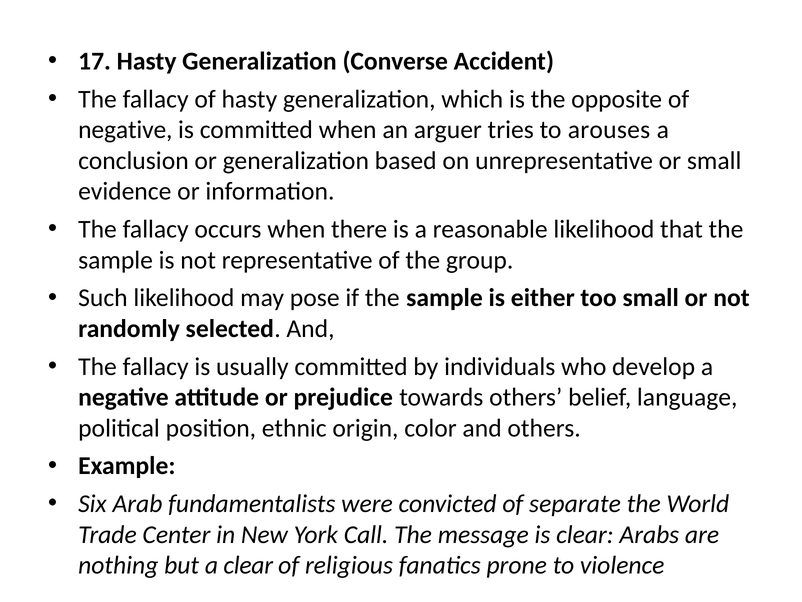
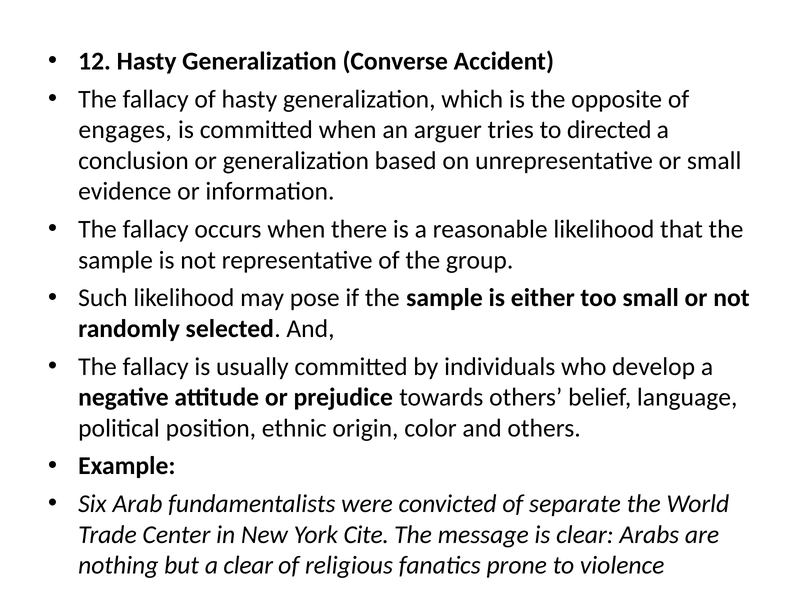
17: 17 -> 12 (95, 61)
negative: negative -> engages (125, 130)
arouses: arouses -> directed (609, 130)
Call: Call -> Cite (366, 534)
